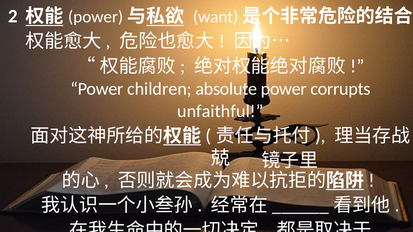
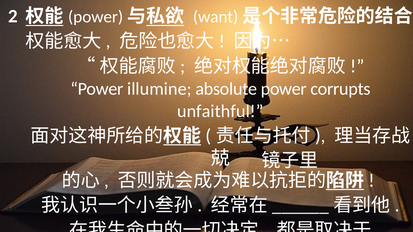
children: children -> illumine (159, 89)
